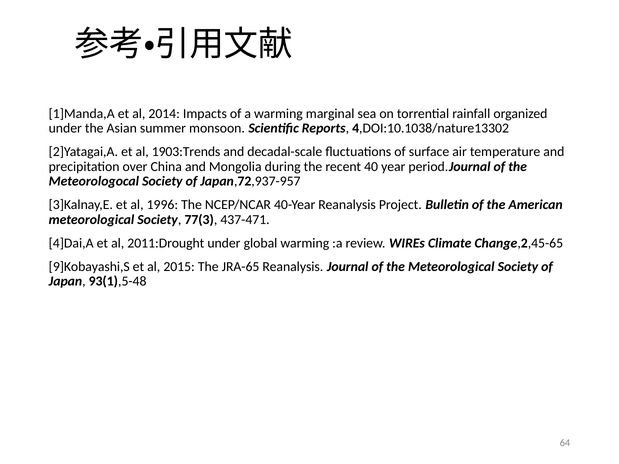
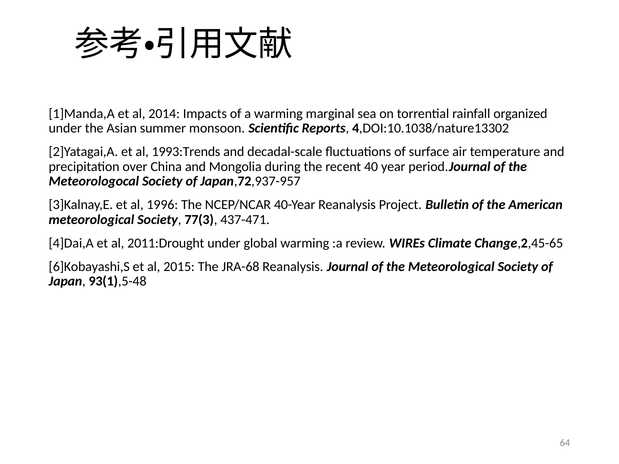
1903:Trends: 1903:Trends -> 1993:Trends (186, 152)
9]Kobayashi,S: 9]Kobayashi,S -> 6]Kobayashi,S (89, 267)
JRA-65: JRA-65 -> JRA-68 (241, 267)
